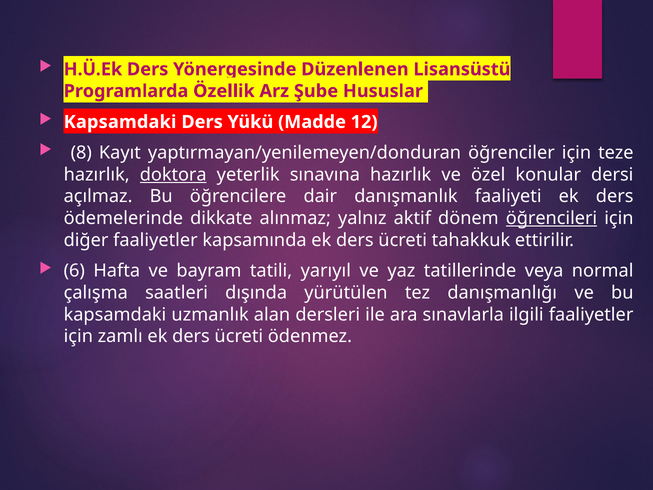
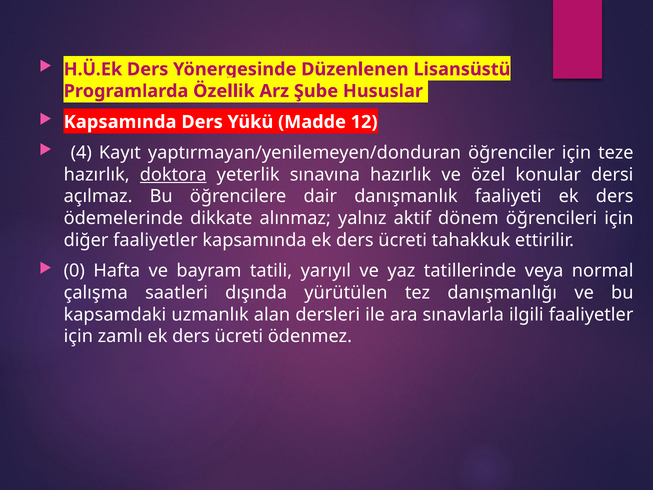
Kapsamdaki: Kapsamdaki -> Kapsamında (120, 122)
8: 8 -> 4 (81, 153)
öğrencileri underline: present -> none (552, 218)
6: 6 -> 0 (74, 271)
